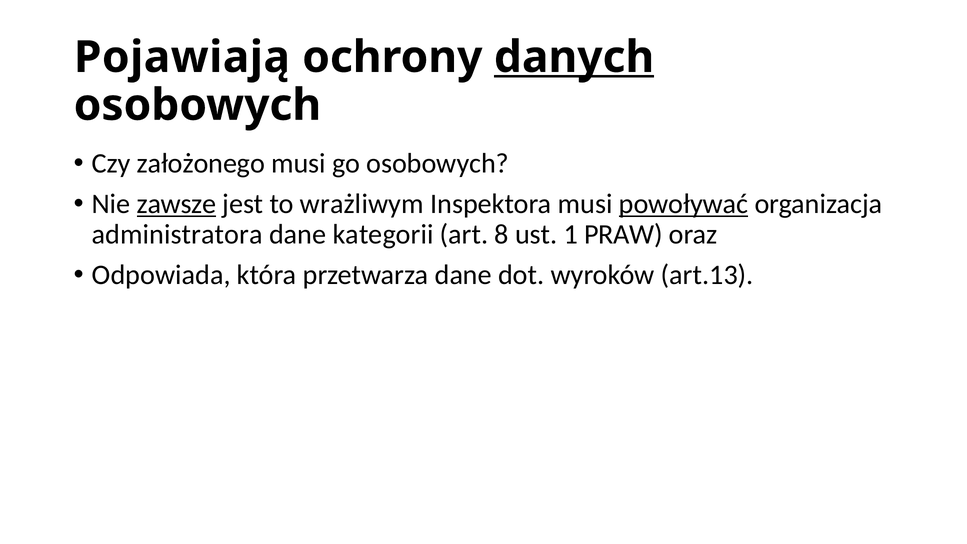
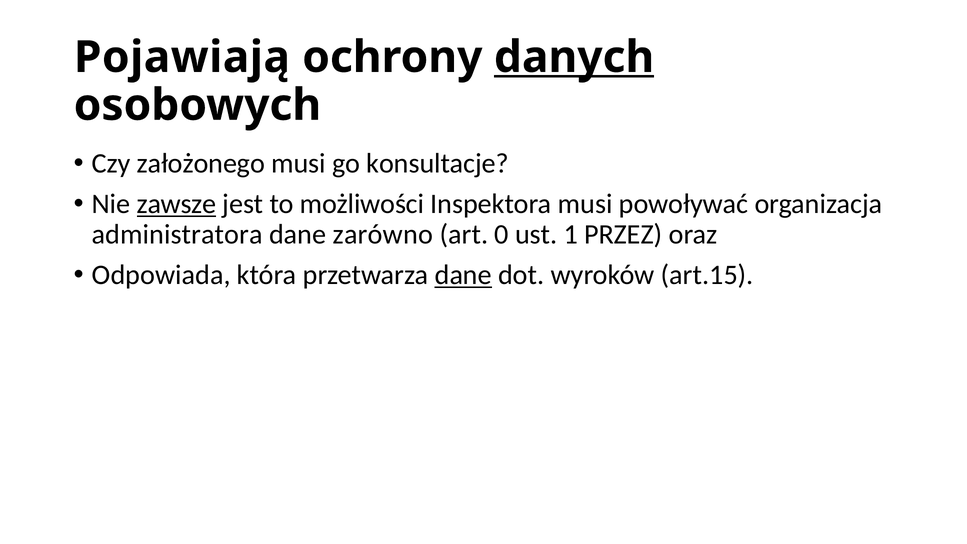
go osobowych: osobowych -> konsultacje (438, 163)
wrażliwym: wrażliwym -> możliwości (362, 204)
powoływać underline: present -> none (683, 204)
kategorii: kategorii -> zarówno (383, 235)
8: 8 -> 0 (502, 235)
PRAW: PRAW -> PRZEZ (623, 235)
dane underline: none -> present (463, 275)
art.13: art.13 -> art.15 (707, 275)
